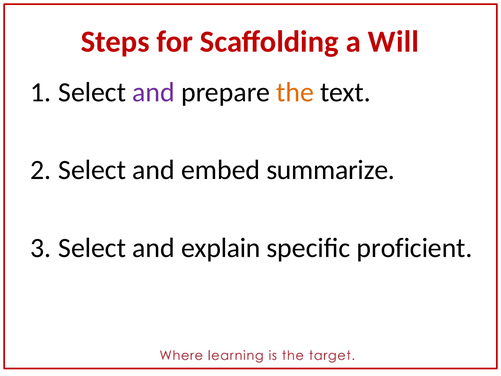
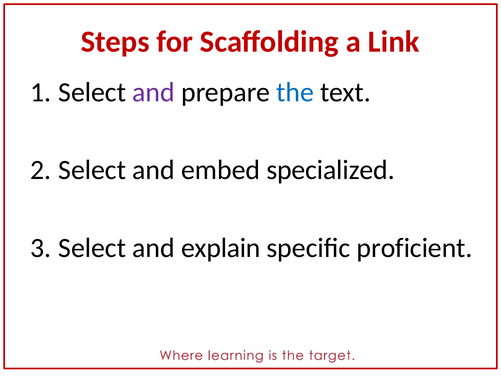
Will: Will -> Link (394, 42)
the colour: orange -> blue (295, 92)
summarize: summarize -> specialized (331, 170)
